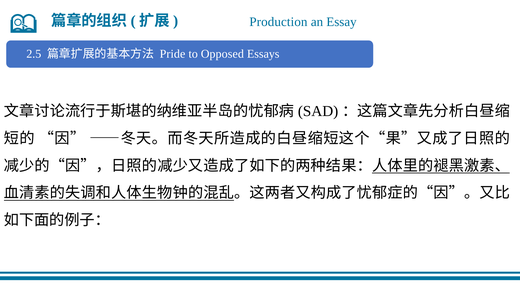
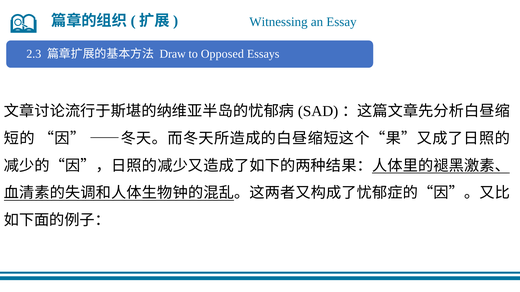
Production: Production -> Witnessing (279, 22)
2.5: 2.5 -> 2.3 (34, 54)
Pride: Pride -> Draw (173, 54)
